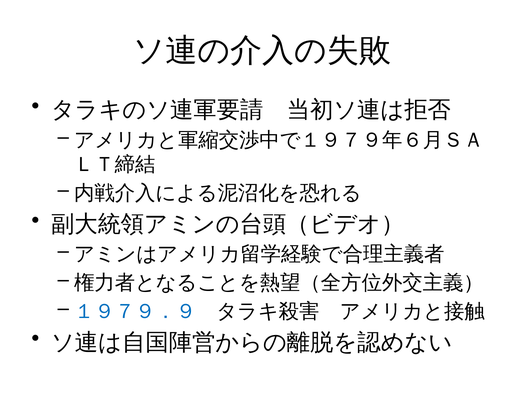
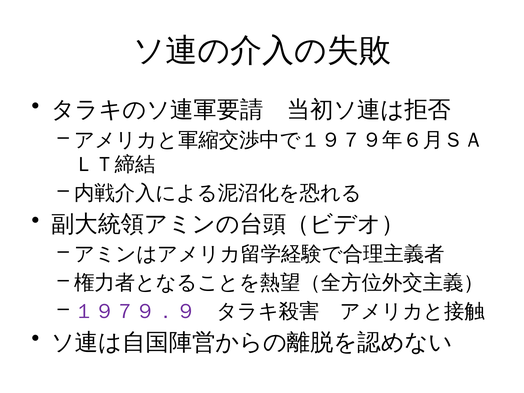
１９７９．９ colour: blue -> purple (135, 311)
